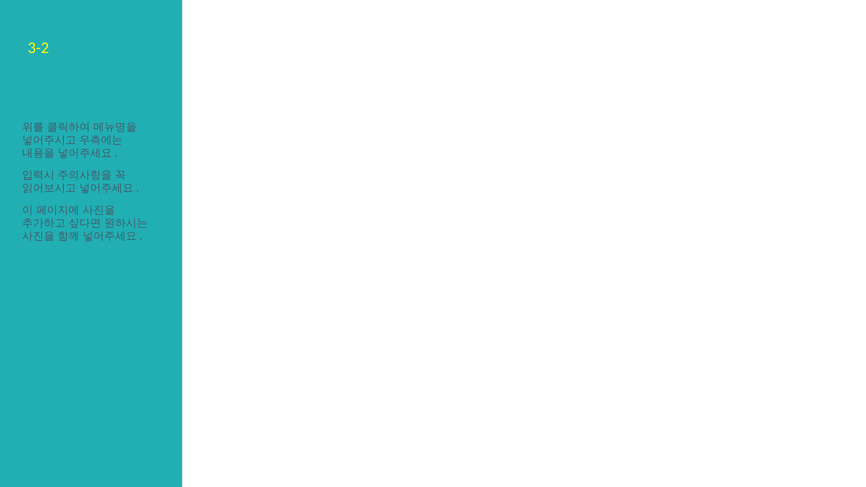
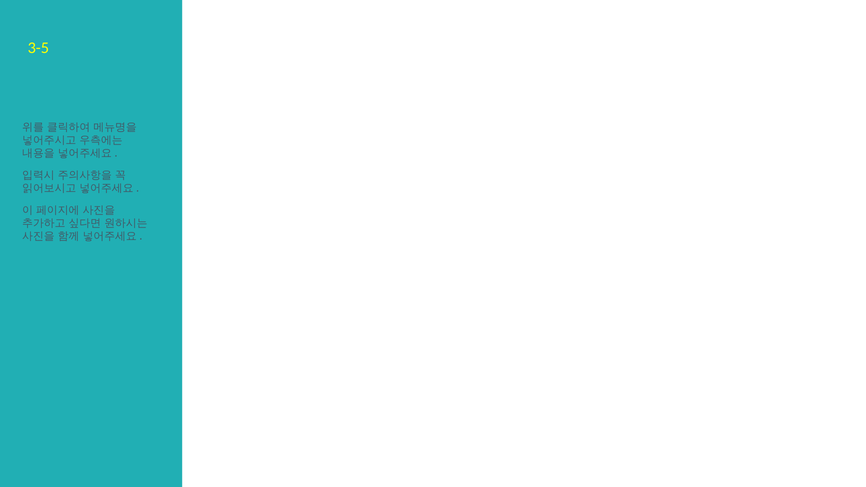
3-2: 3-2 -> 3-5 (38, 48)
